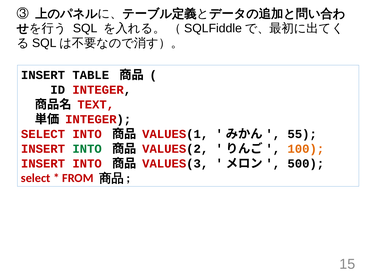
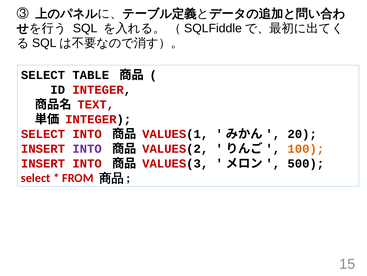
INSERT: INSERT -> SELECT (43, 75)
55: 55 -> 20 (302, 134)
INTO colour: green -> purple (87, 148)
